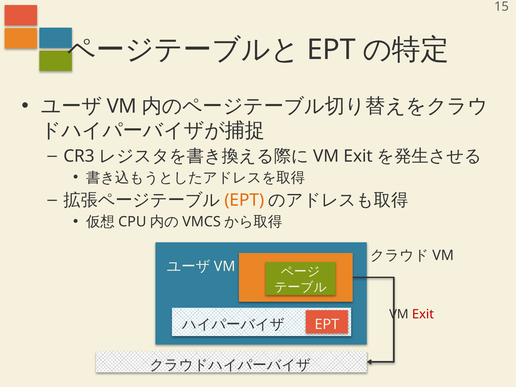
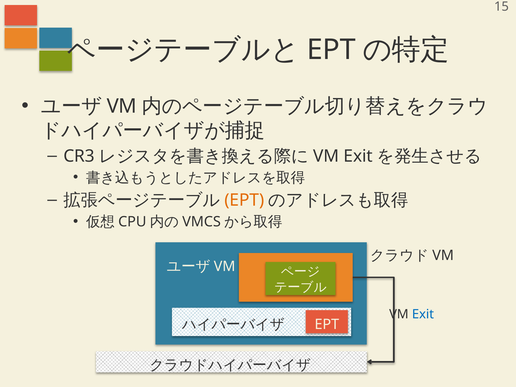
Exit colour: red -> blue (423, 314)
